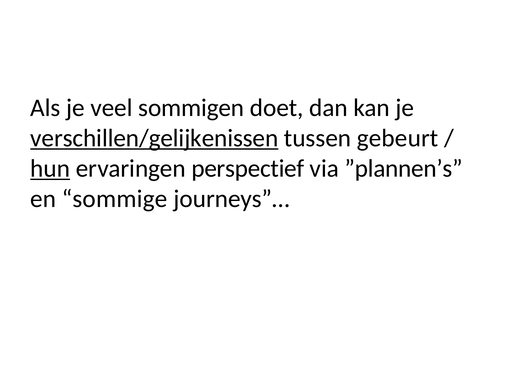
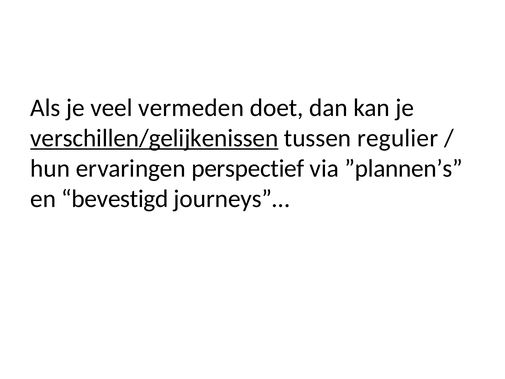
sommigen: sommigen -> vermeden (191, 108)
gebeurt: gebeurt -> regulier (398, 138)
hun underline: present -> none (50, 168)
sommige: sommige -> bevestigd (115, 199)
